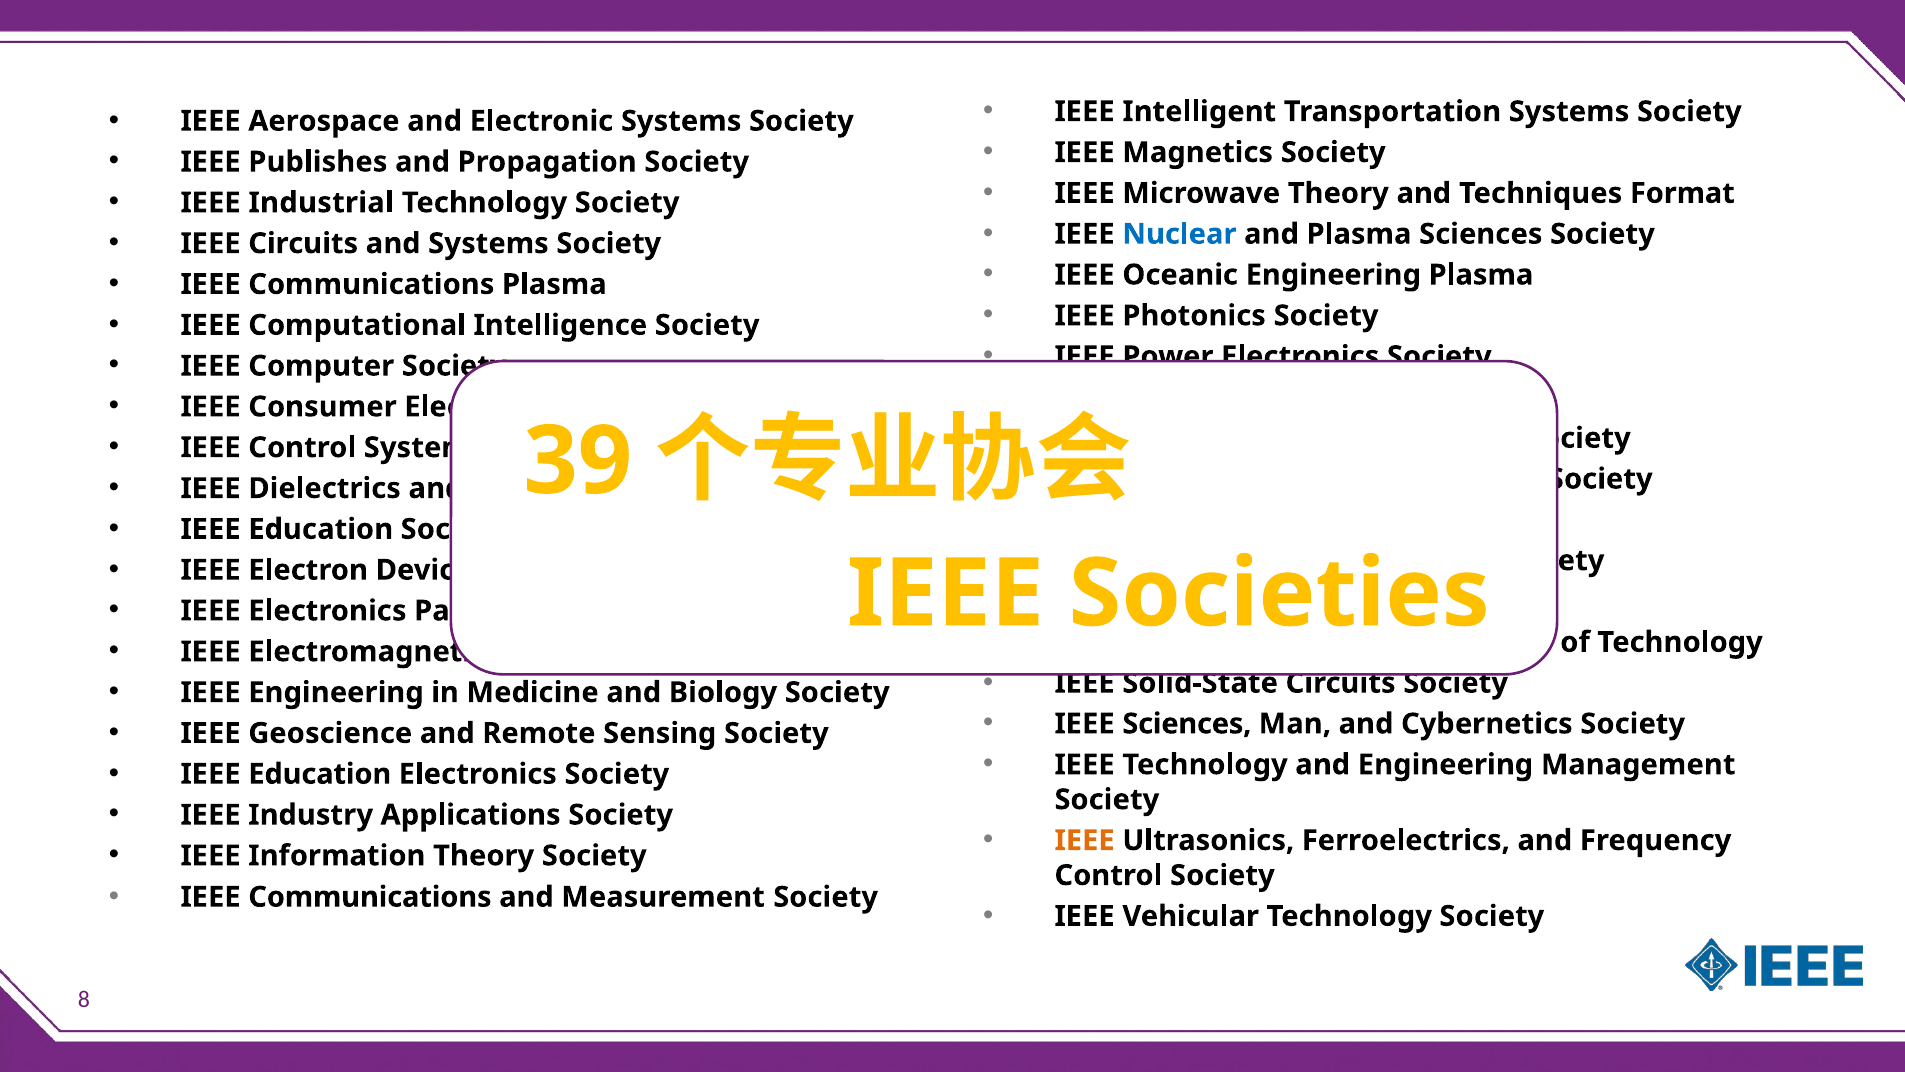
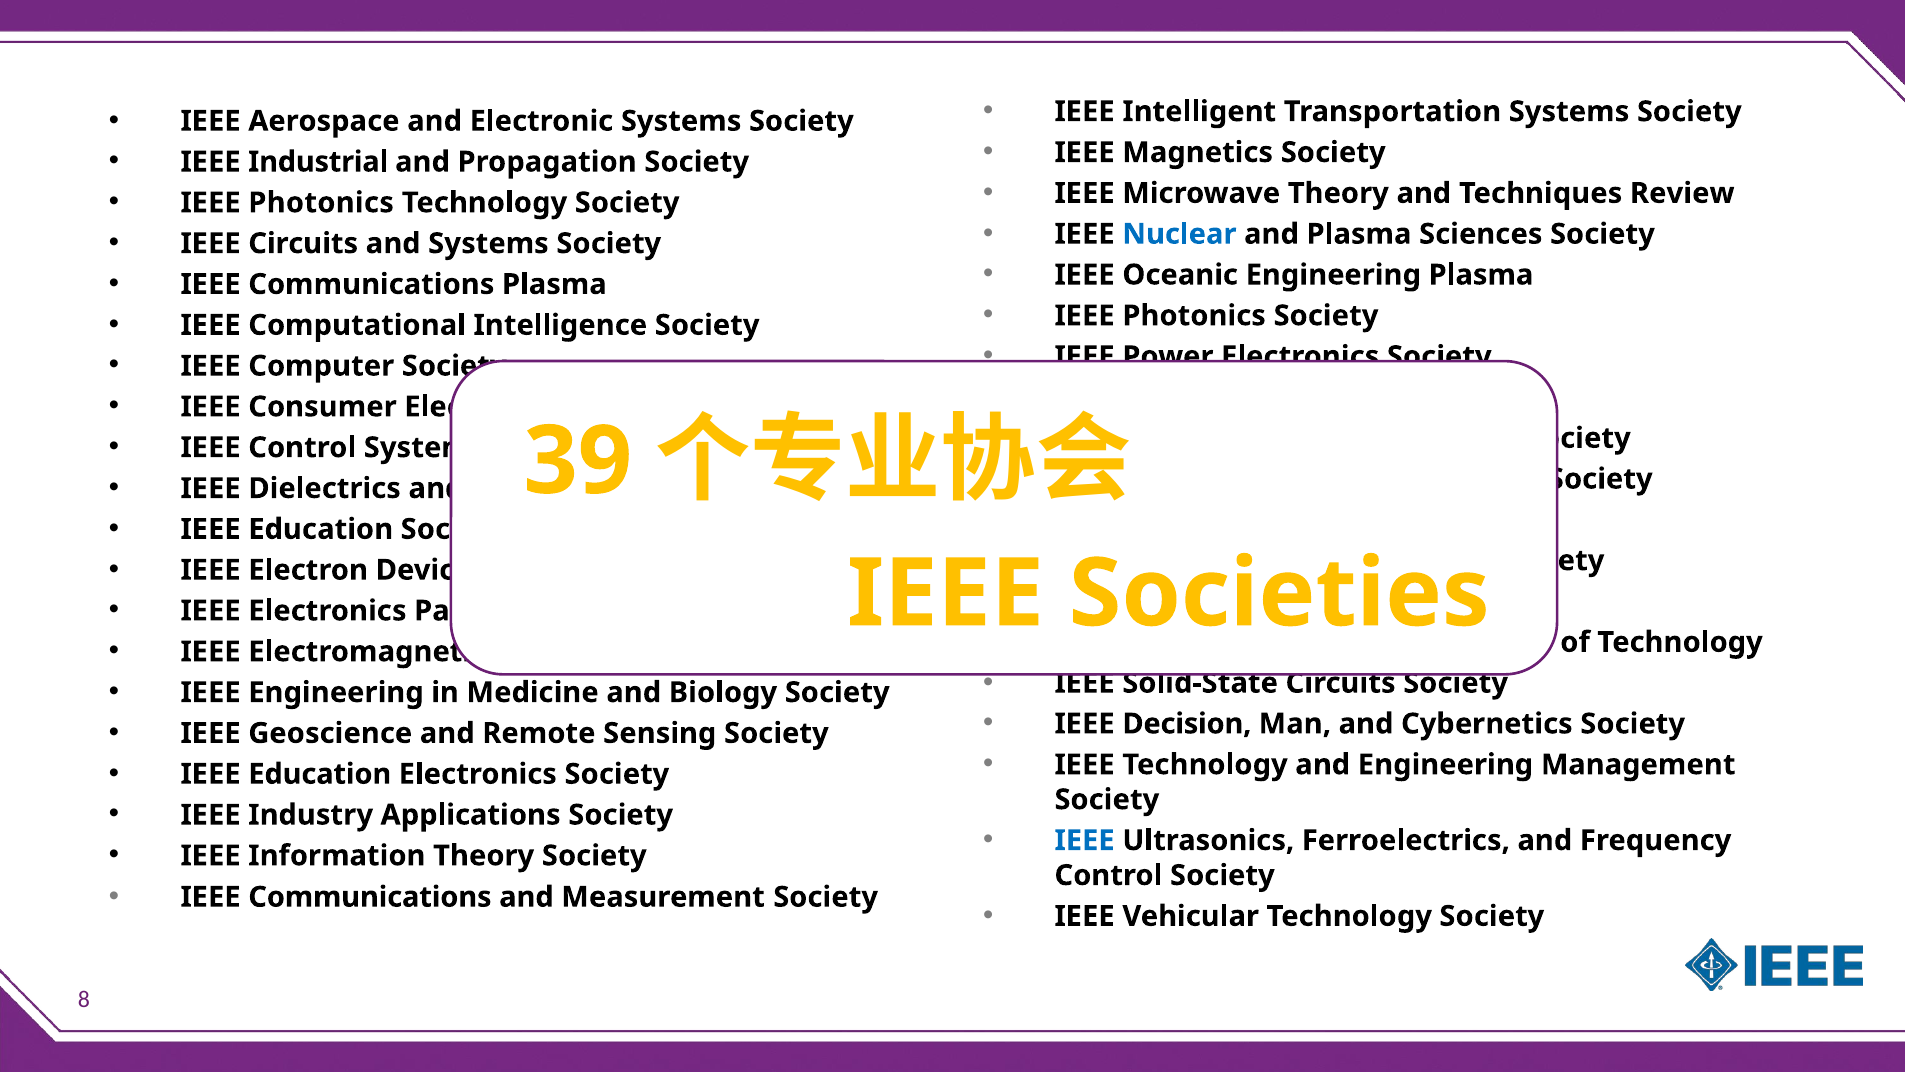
Publishes: Publishes -> Industrial (318, 162)
Format: Format -> Review (1682, 193)
Industrial: Industrial -> Photonics (321, 203)
IEEE Sciences: Sciences -> Decision (1187, 724)
IEEE colour: orange -> blue (1085, 840)
